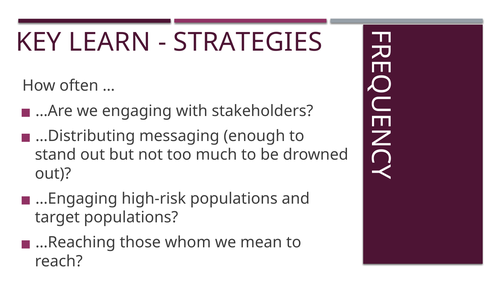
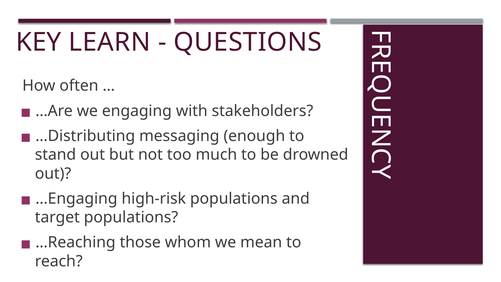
STRATEGIES: STRATEGIES -> QUESTIONS (248, 42)
